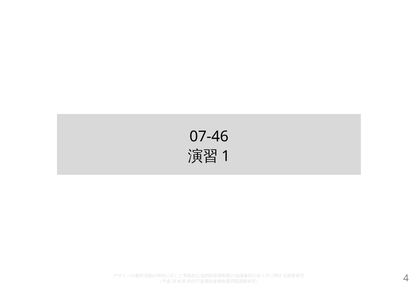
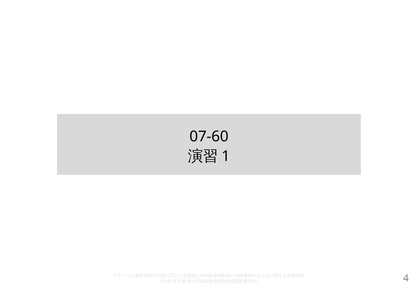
07-46: 07-46 -> 07-60 (209, 137)
